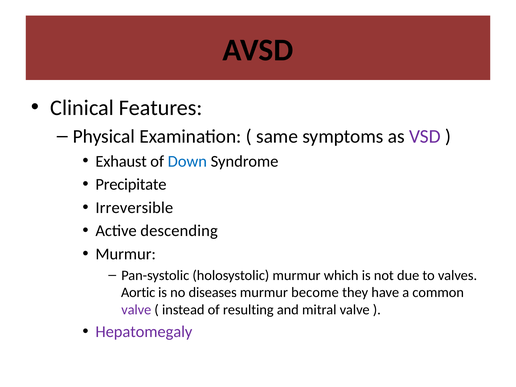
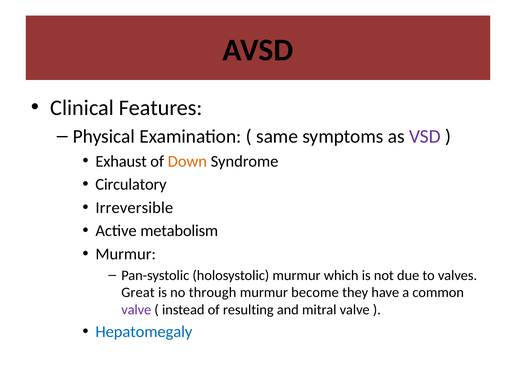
Down colour: blue -> orange (187, 161)
Precipitate: Precipitate -> Circulatory (131, 184)
descending: descending -> metabolism (179, 231)
Aortic: Aortic -> Great (138, 292)
diseases: diseases -> through (213, 292)
Hepatomegaly colour: purple -> blue (144, 332)
